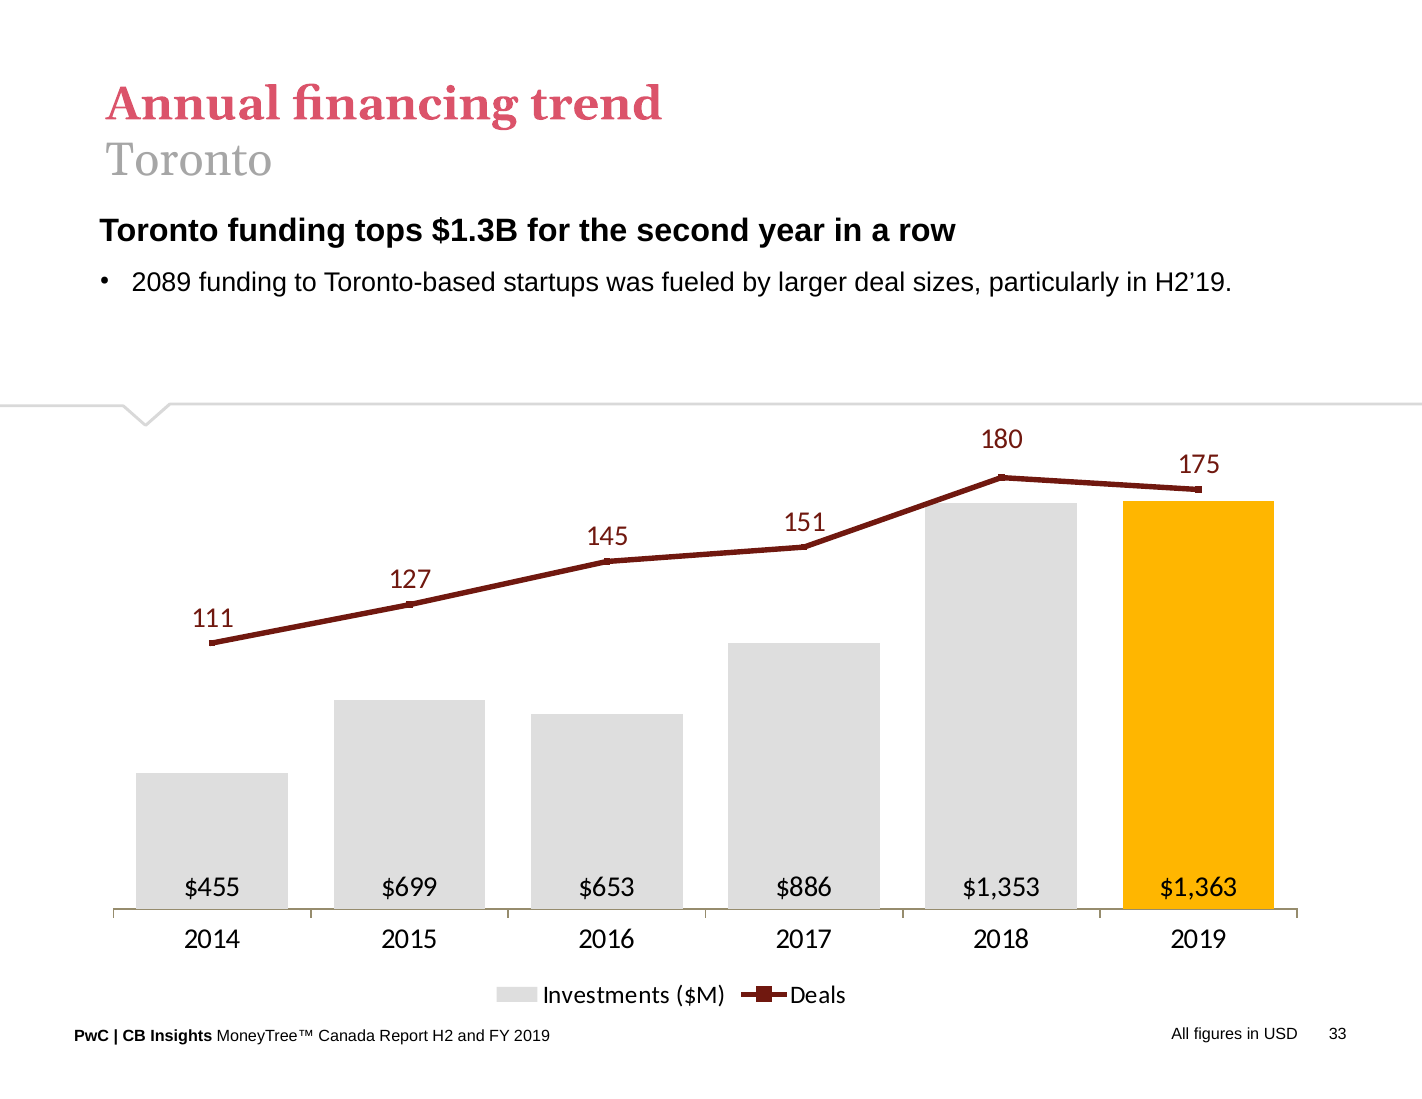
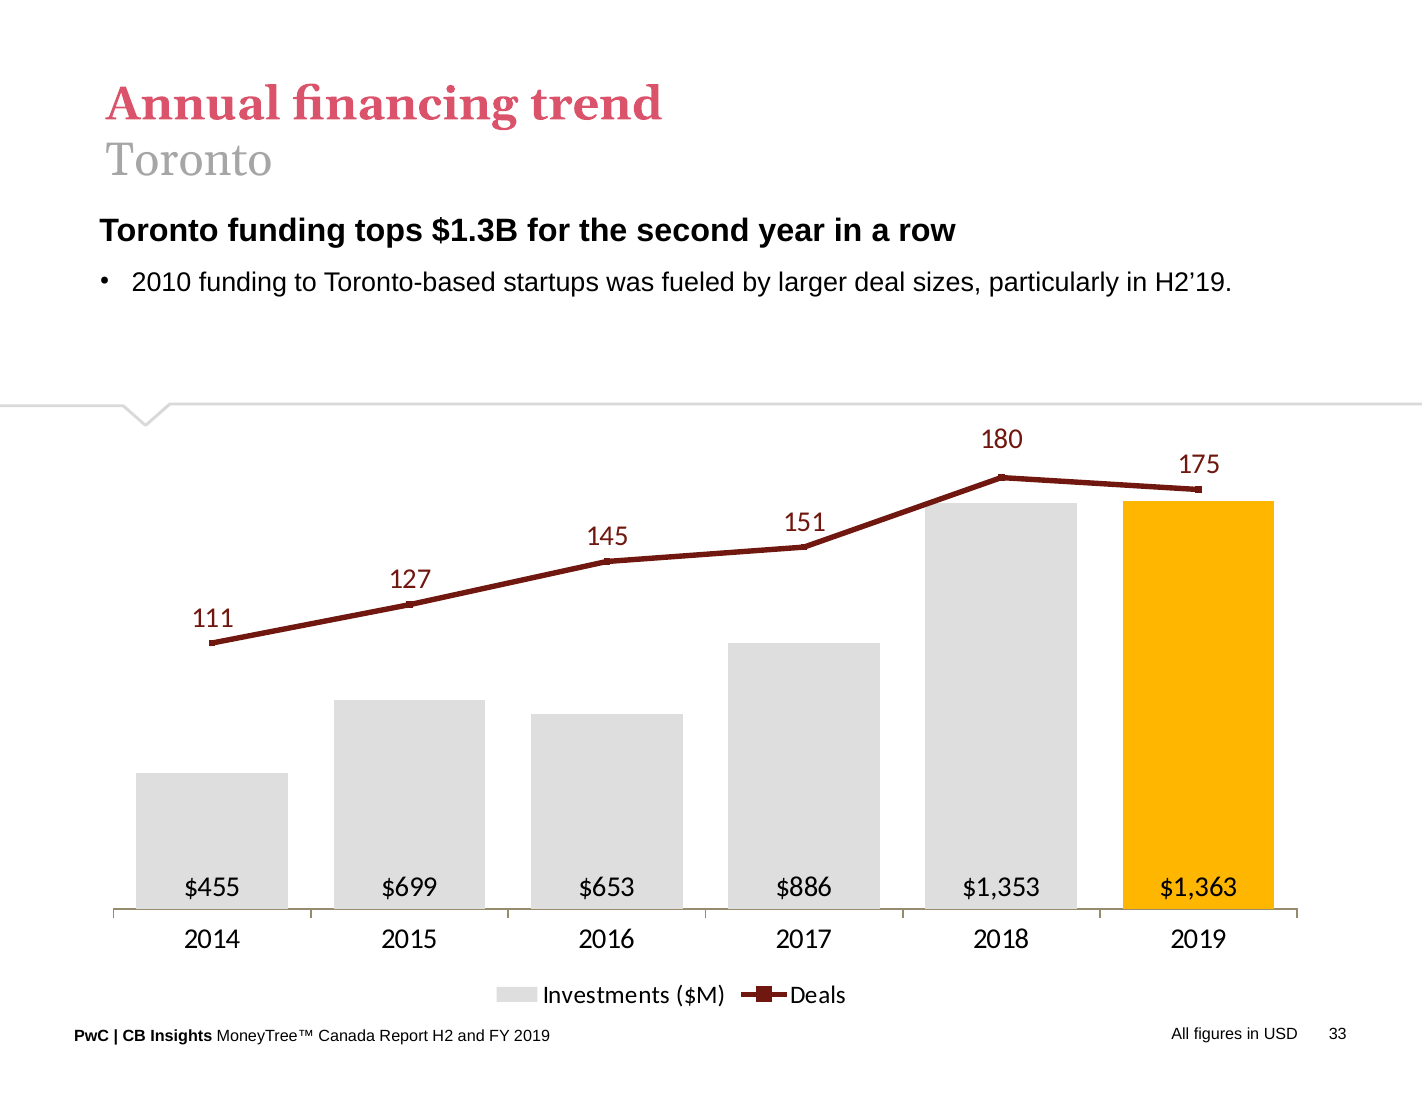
2089: 2089 -> 2010 (162, 282)
